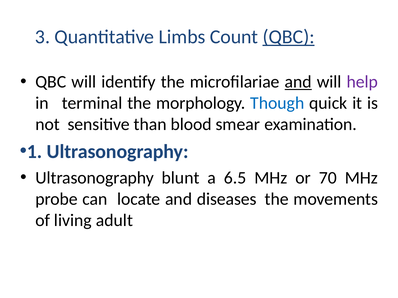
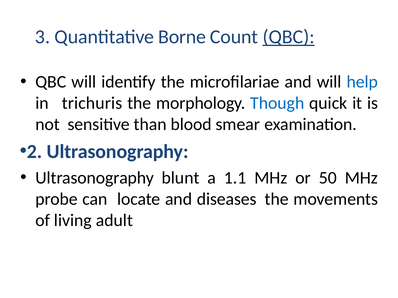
Limbs: Limbs -> Borne (182, 37)
and underline: present -> none (298, 82)
help colour: purple -> blue (362, 82)
terminal: terminal -> trichuris (92, 103)
1: 1 -> 2 (35, 152)
6.5: 6.5 -> 1.1 (235, 178)
70: 70 -> 50 (328, 178)
